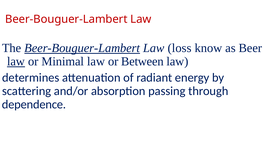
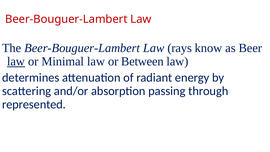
Beer-Bouguer-Lambert underline: present -> none (82, 48)
loss: loss -> rays (180, 48)
dependence: dependence -> represented (34, 104)
